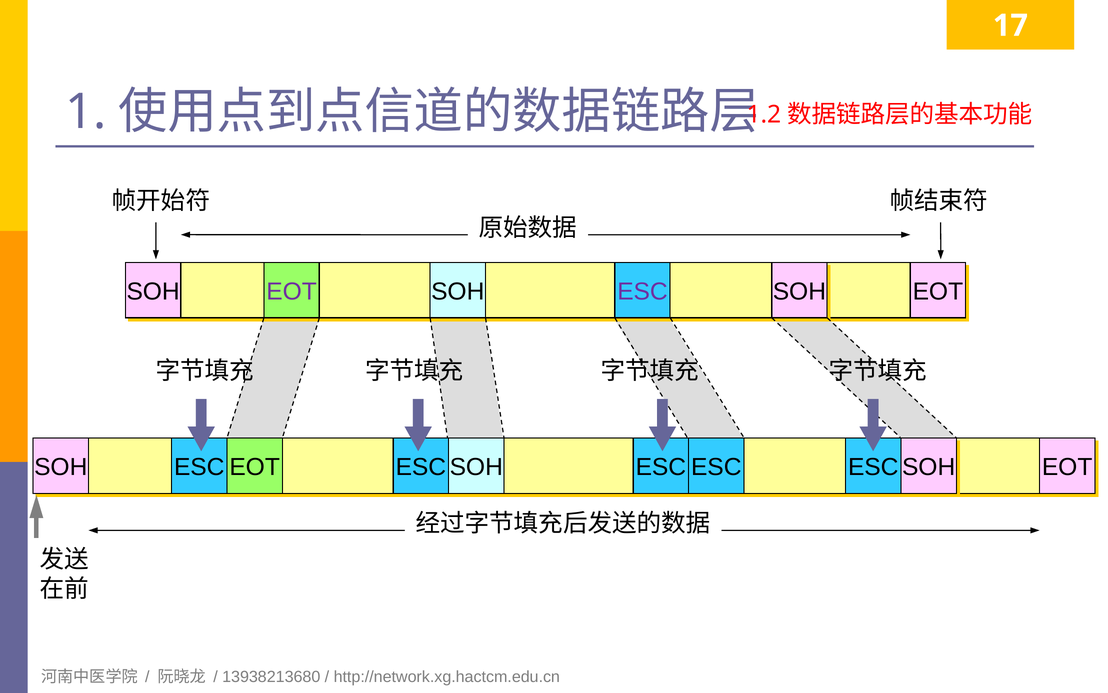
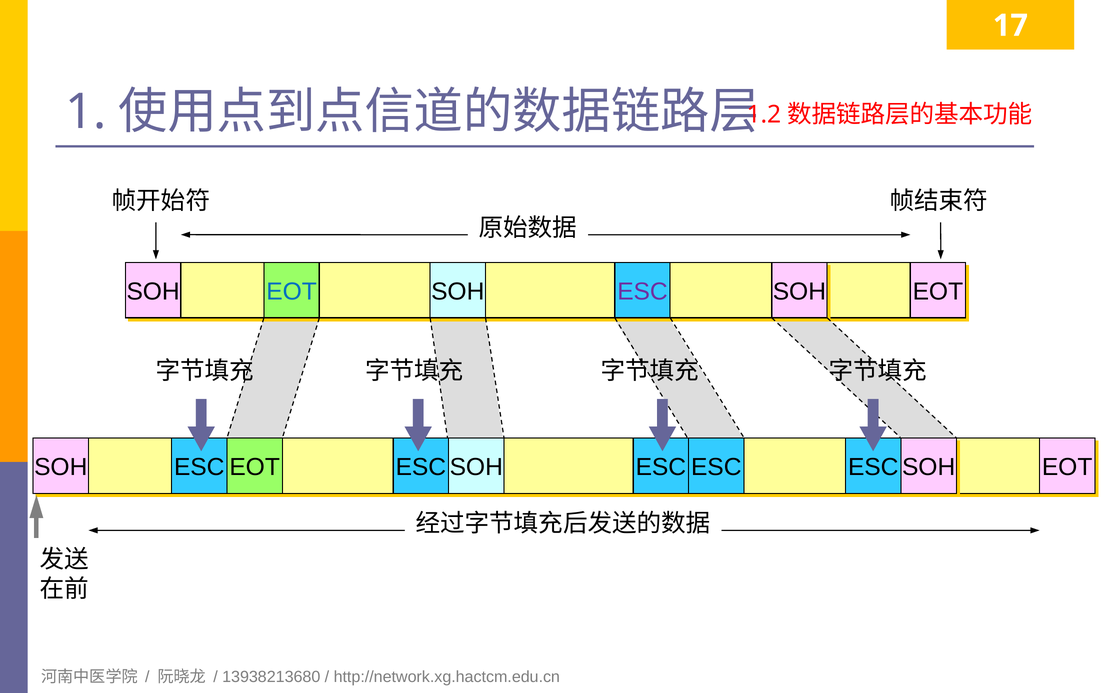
EOT colour: purple -> blue (292, 292)
